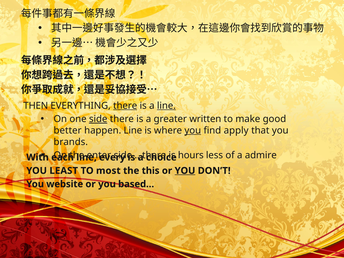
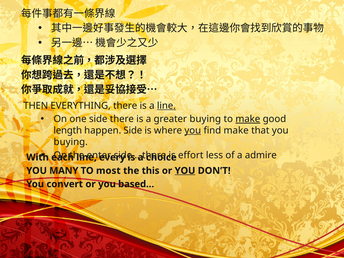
there underline: present -> none (125, 106)
side underline: present -> none (98, 119)
greater written: written -> buying (205, 119)
make underline: none -> present (248, 119)
better: better -> length (68, 130)
happen Line: Line -> Side (133, 130)
find apply: apply -> make (236, 130)
brands: brands -> buying (71, 142)
hours: hours -> effort (191, 155)
LEAST: LEAST -> MANY (64, 171)
website: website -> convert (65, 184)
